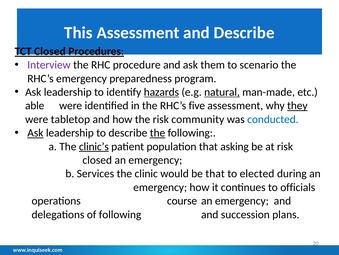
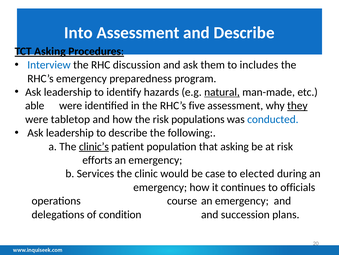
This: This -> Into (78, 33)
TCT Closed: Closed -> Asking (50, 51)
Interview colour: purple -> blue (49, 65)
procedure: procedure -> discussion (137, 65)
scenario: scenario -> includes (259, 65)
hazards underline: present -> none (161, 92)
community: community -> populations (198, 119)
Ask underline: present -> none (35, 133)
the underline: present -> none (158, 133)
closed: closed -> efforts (97, 160)
be that: that -> case (215, 173)
of following: following -> condition (120, 214)
